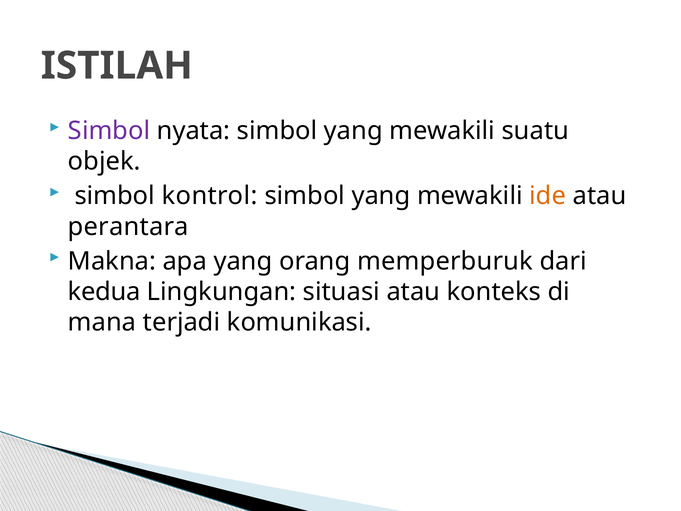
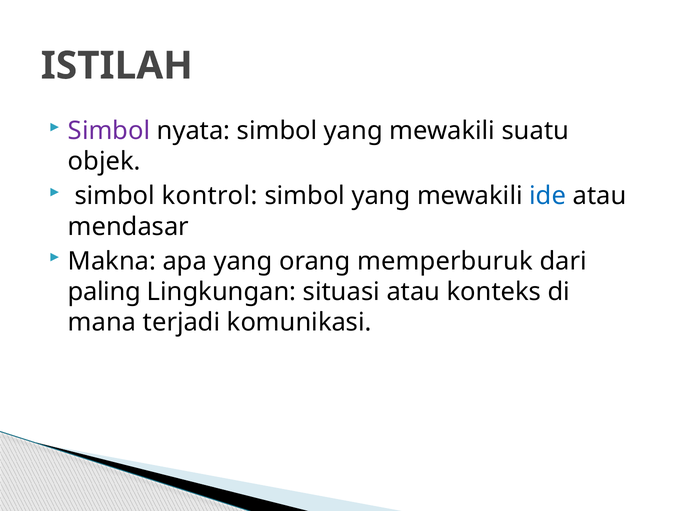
ide colour: orange -> blue (548, 196)
perantara: perantara -> mendasar (128, 227)
kedua: kedua -> paling (104, 292)
